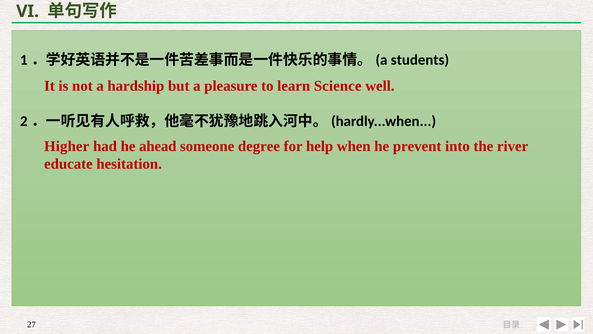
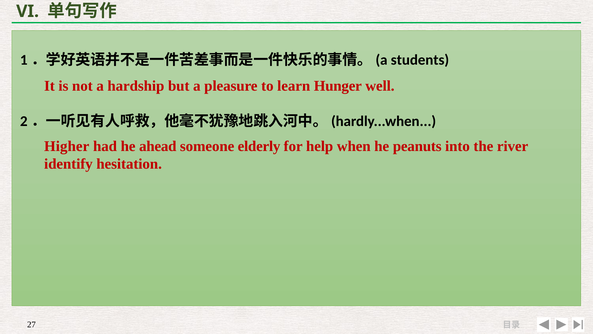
Science: Science -> Hunger (338, 86)
degree: degree -> elderly (259, 146)
prevent: prevent -> peanuts (417, 146)
educate: educate -> identify (68, 164)
